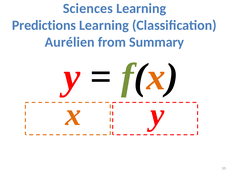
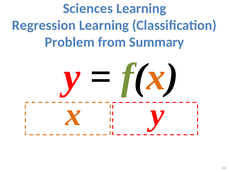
Predictions: Predictions -> Regression (44, 25)
Aurélien: Aurélien -> Problem (70, 42)
